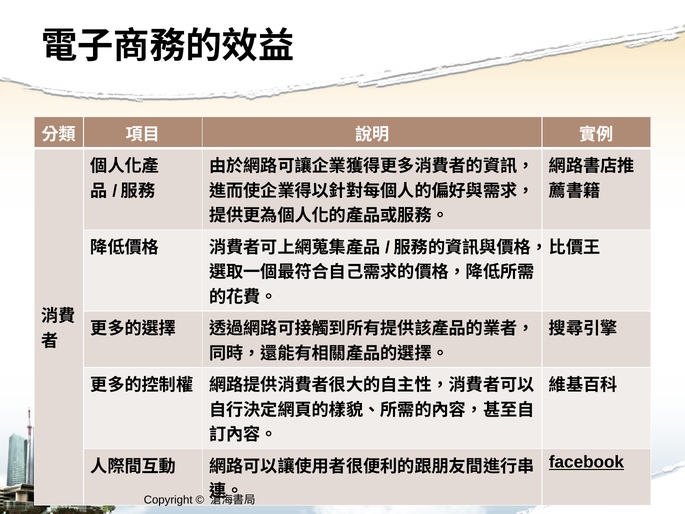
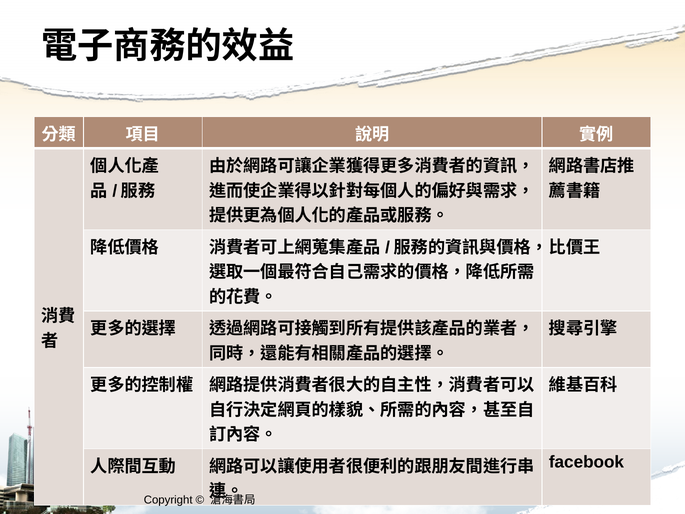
facebook underline: present -> none (586, 462)
